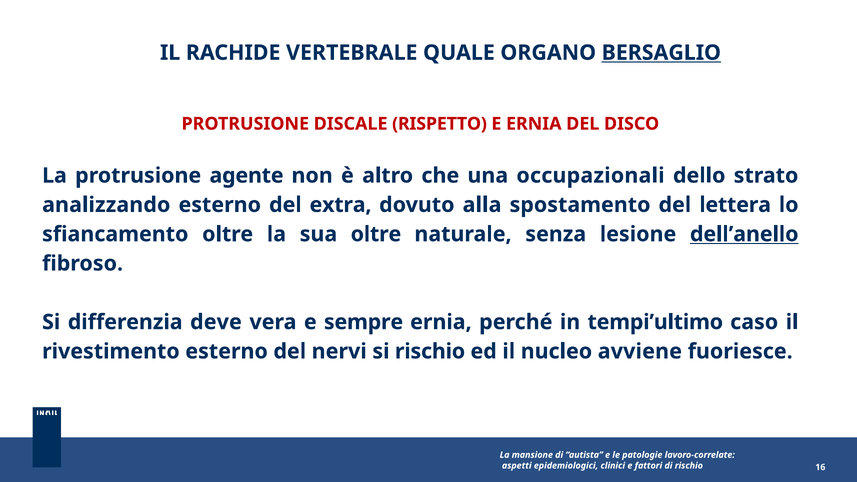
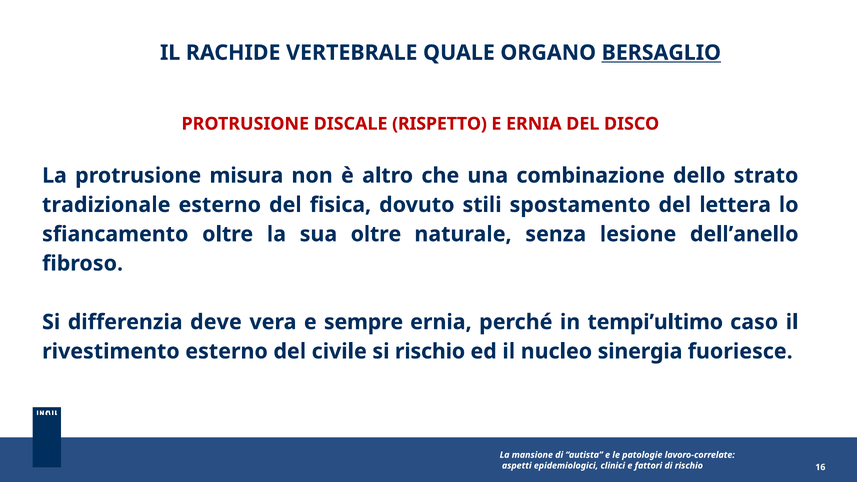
agente: agente -> misura (246, 176)
occupazionali: occupazionali -> combinazione (591, 176)
analizzando: analizzando -> tradizionale (106, 205)
extra: extra -> fisica (340, 205)
alla: alla -> stili (482, 205)
dell’anello underline: present -> none (744, 234)
nervi: nervi -> civile (339, 351)
avviene: avviene -> sinergia (640, 351)
